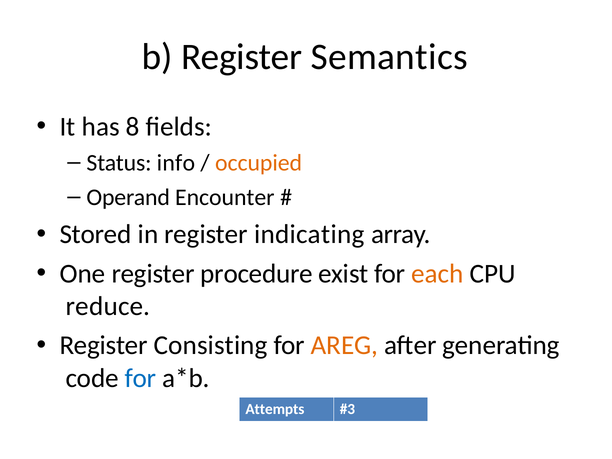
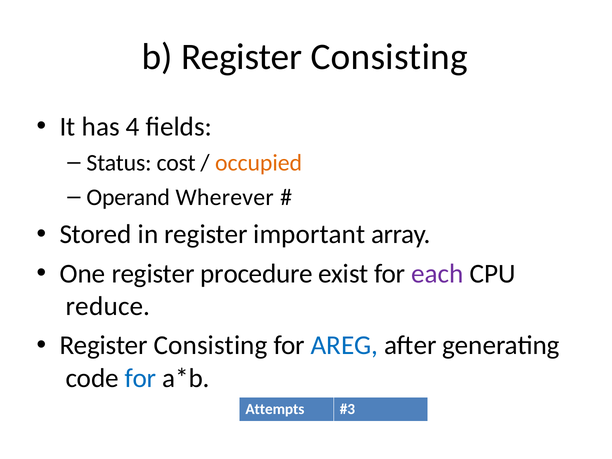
b Register Semantics: Semantics -> Consisting (389, 57)
8: 8 -> 4 (133, 127)
info: info -> cost (176, 163)
Encounter: Encounter -> Wherever (225, 197)
indicating: indicating -> important (309, 234)
each colour: orange -> purple (437, 274)
AREG colour: orange -> blue (344, 346)
